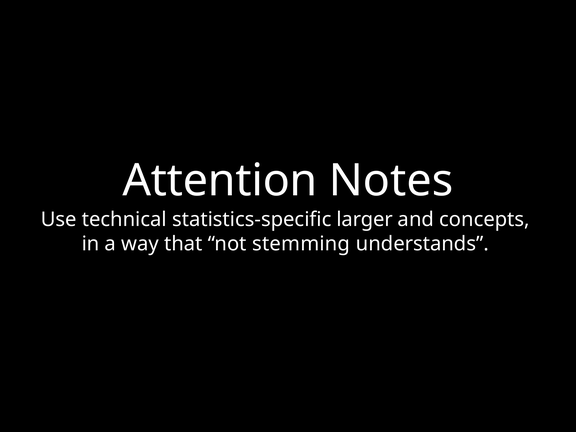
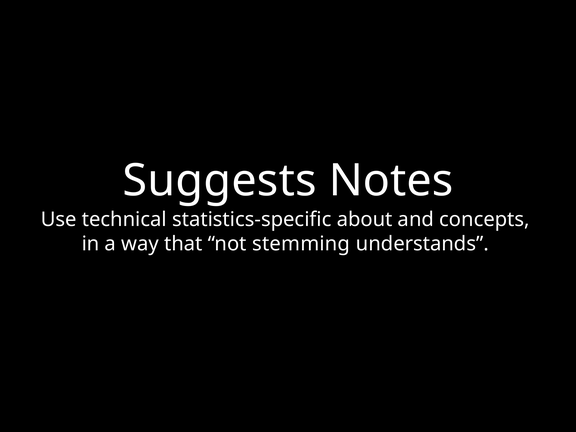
Attention: Attention -> Suggests (220, 181)
larger: larger -> about (365, 220)
